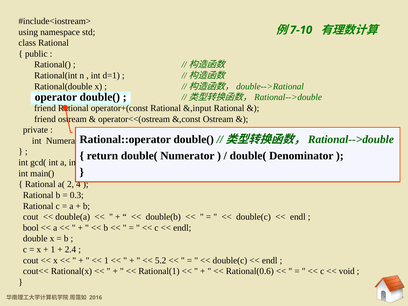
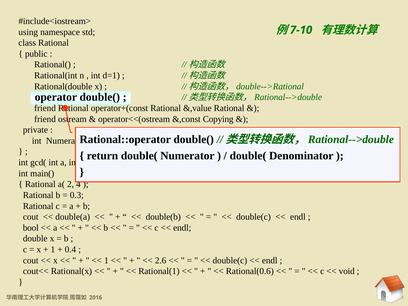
&,input: &,input -> &,value (197, 108)
&,const Ostream: Ostream -> Copying (218, 119)
2.4: 2.4 -> 0.4 (70, 250)
5.2: 5.2 -> 2.6 (161, 260)
